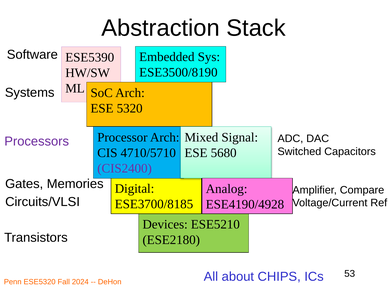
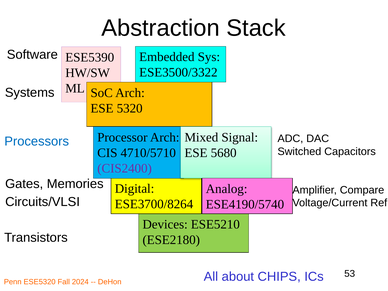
ESE3500/8190: ESE3500/8190 -> ESE3500/3322 (178, 72)
Processors colour: purple -> blue (37, 141)
ESE3700/8185: ESE3700/8185 -> ESE3700/8264 (154, 204)
ESE4190/4928: ESE4190/4928 -> ESE4190/5740 (245, 204)
